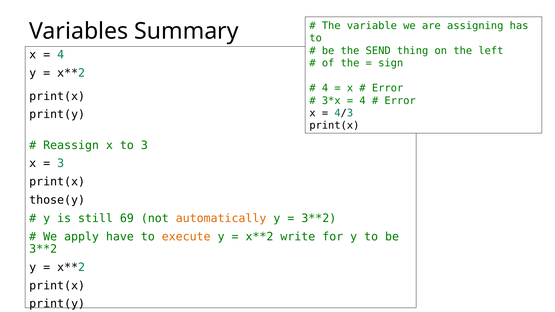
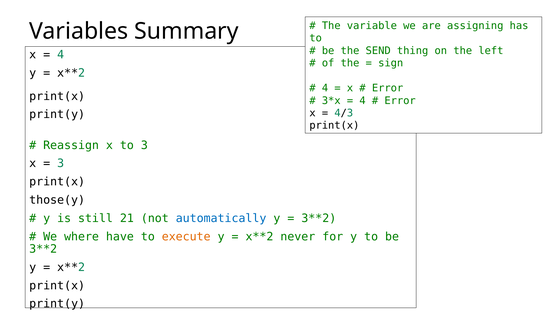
69: 69 -> 21 (127, 218)
automatically colour: orange -> blue (221, 218)
apply: apply -> where (82, 237)
write: write -> never (298, 237)
